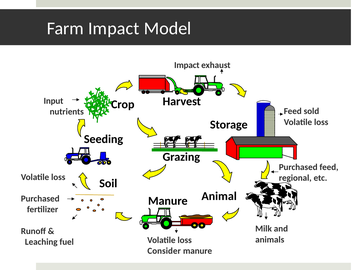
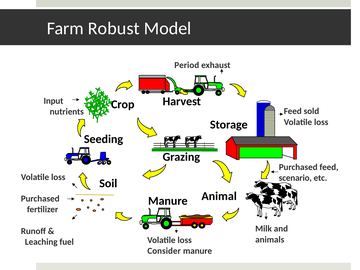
Farm Impact: Impact -> Robust (114, 28)
Impact: Impact -> Period (187, 65)
regional: regional -> scenario (295, 178)
